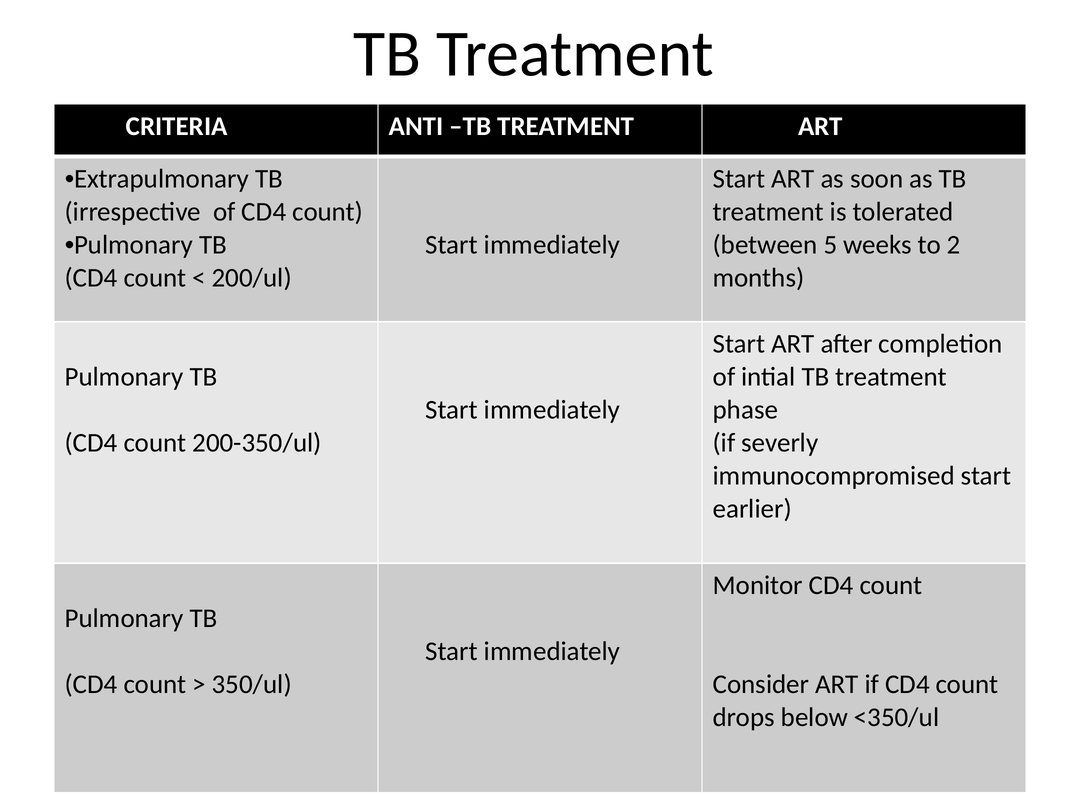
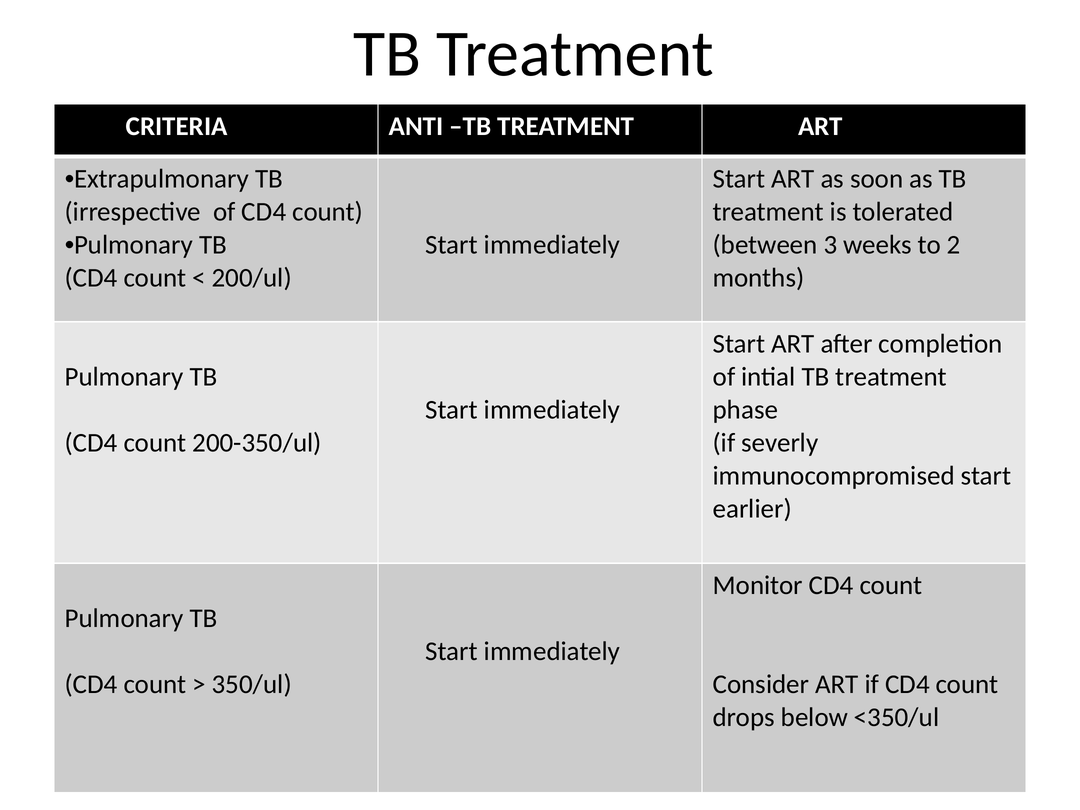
5: 5 -> 3 (830, 245)
